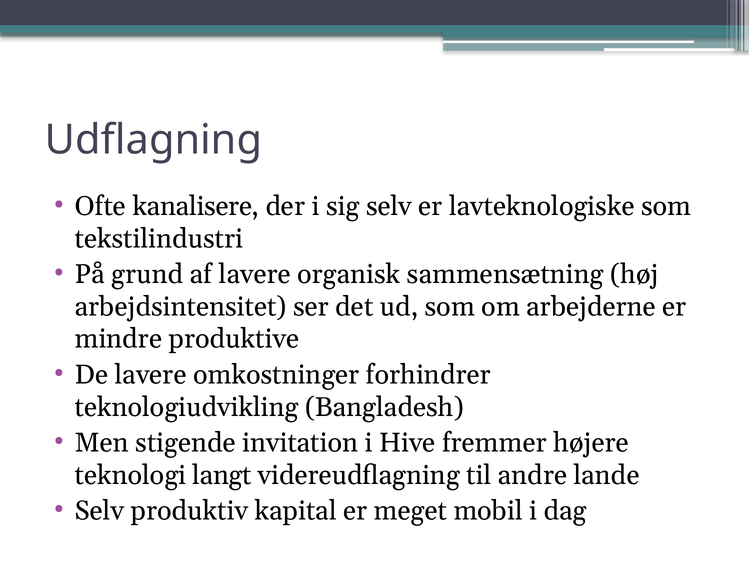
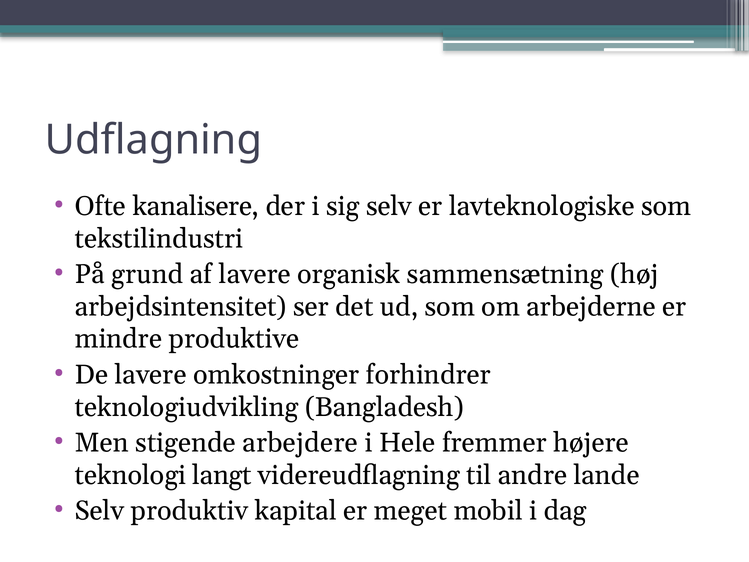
invitation: invitation -> arbejdere (300, 442)
Hive: Hive -> Hele (407, 442)
